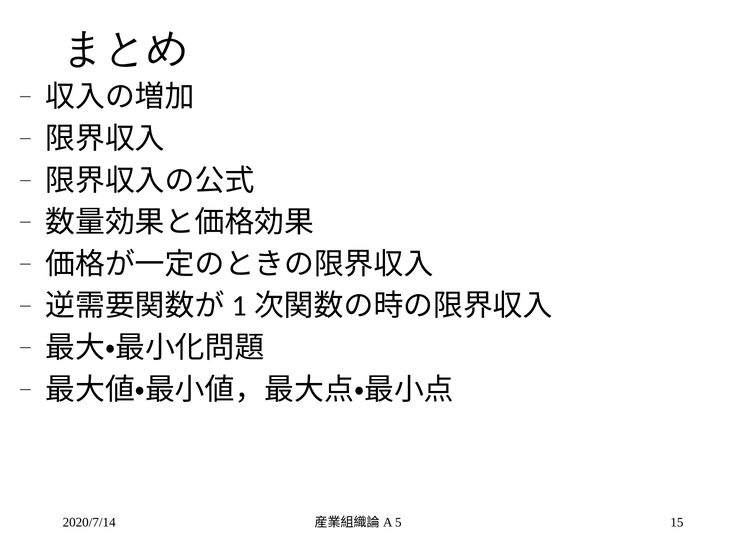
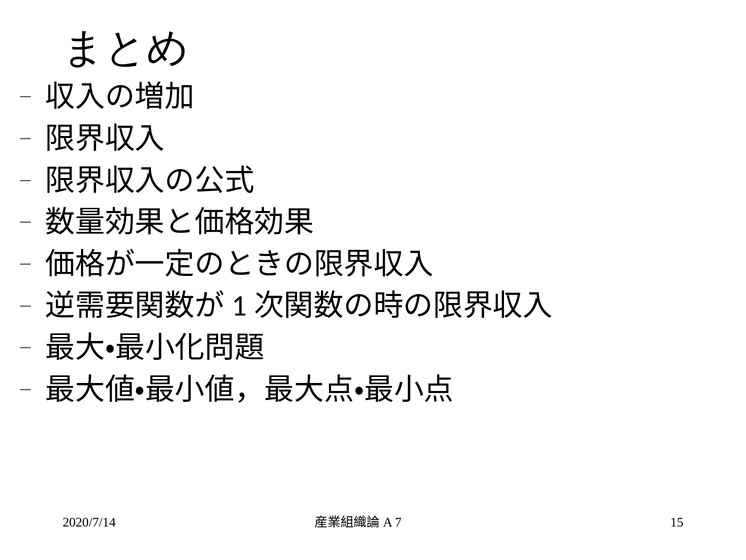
5: 5 -> 7 (398, 522)
